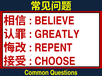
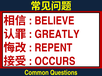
CHOOSE: CHOOSE -> OCCURS (55, 62)
